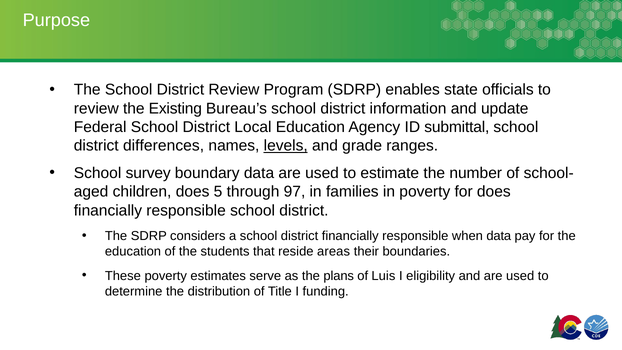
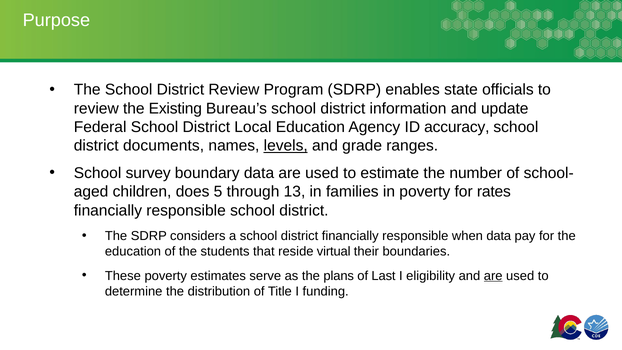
submittal: submittal -> accuracy (457, 127)
differences: differences -> documents (164, 146)
97: 97 -> 13 (295, 192)
for does: does -> rates (494, 192)
areas: areas -> virtual (334, 251)
Luis: Luis -> Last (384, 276)
are underline: none -> present (493, 276)
